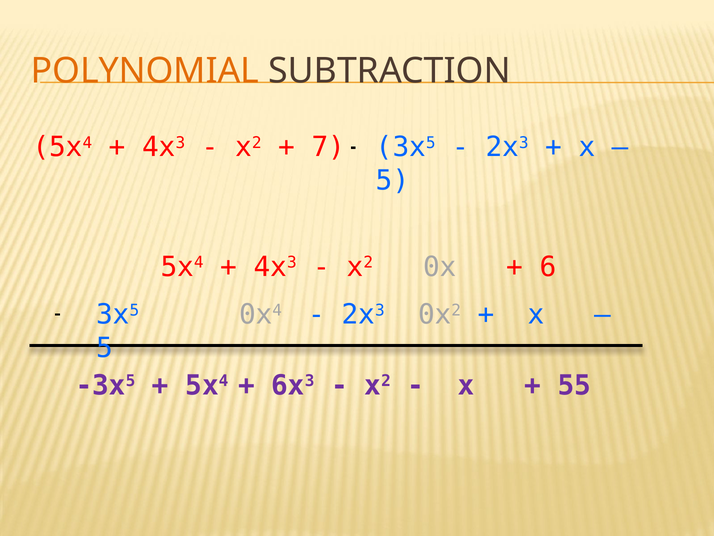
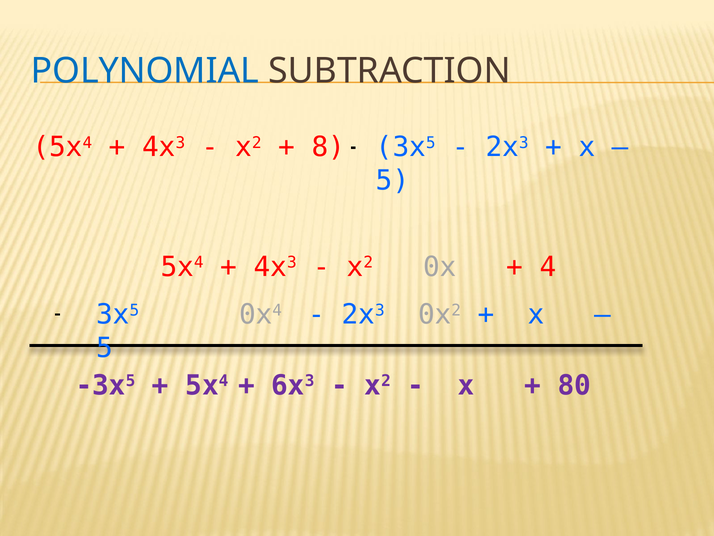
POLYNOMIAL colour: orange -> blue (145, 71)
7: 7 -> 8 (328, 147)
6: 6 -> 4 (548, 267)
55: 55 -> 80 (574, 385)
